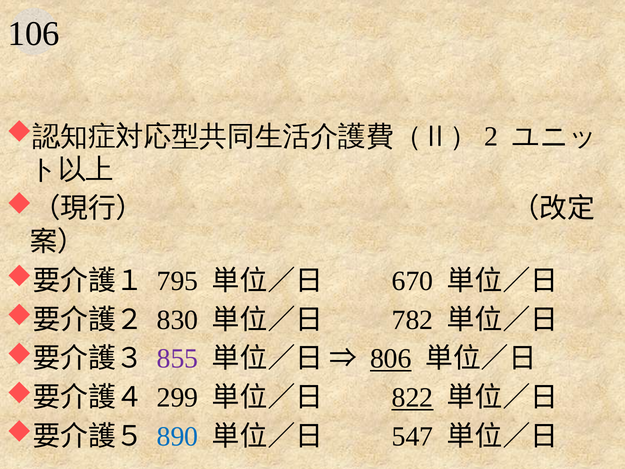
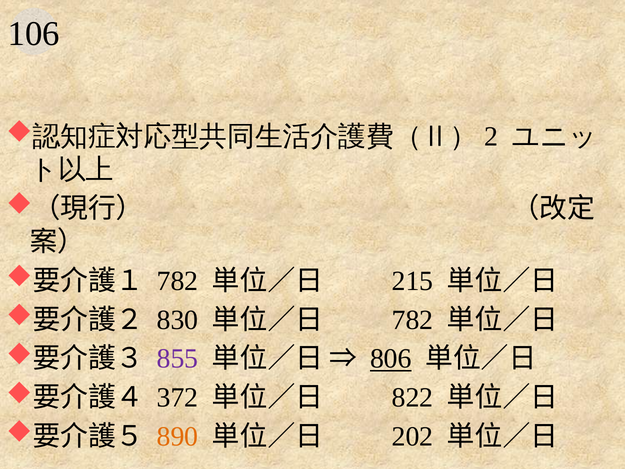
795: 795 -> 782 (177, 281)
670: 670 -> 215 (412, 281)
299: 299 -> 372 (177, 398)
822 underline: present -> none (412, 398)
890 colour: blue -> orange (177, 436)
547: 547 -> 202 (412, 436)
